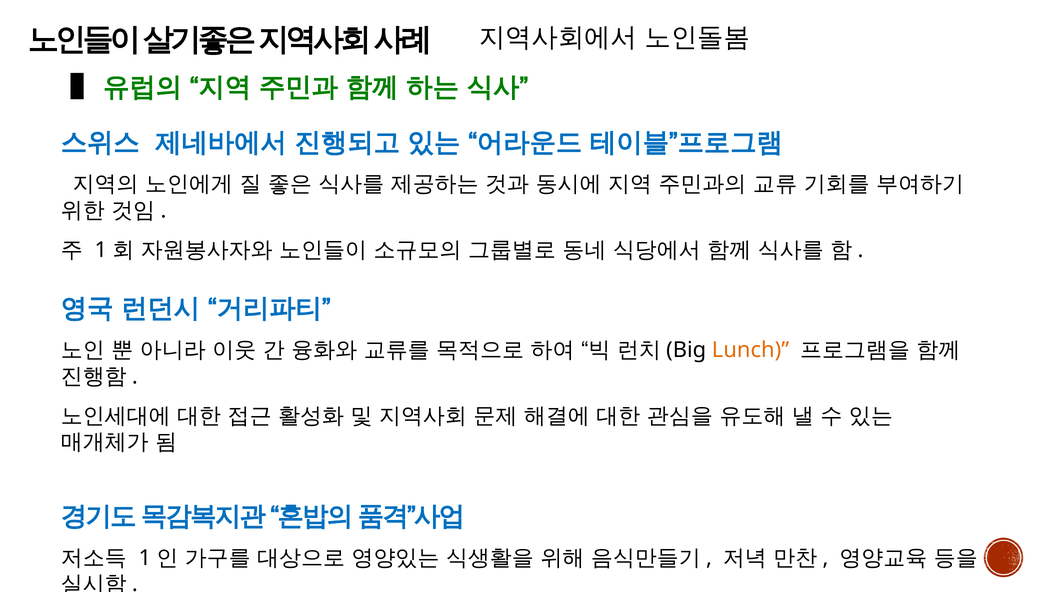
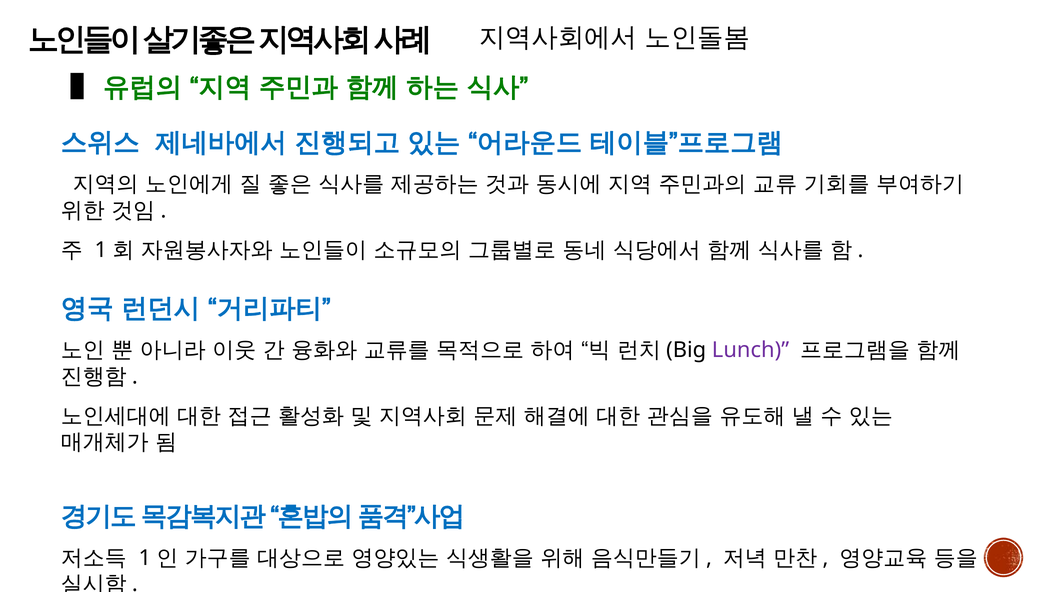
Lunch colour: orange -> purple (751, 350)
